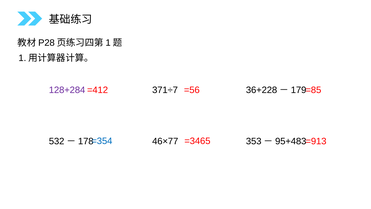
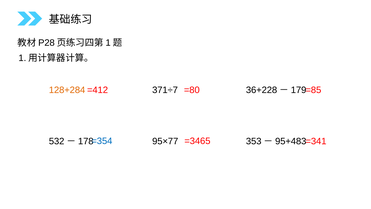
=56: =56 -> =80 (192, 90)
128+284 colour: purple -> orange (67, 90)
=913: =913 -> =341 (316, 141)
46×77: 46×77 -> 95×77 (165, 141)
